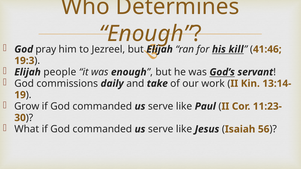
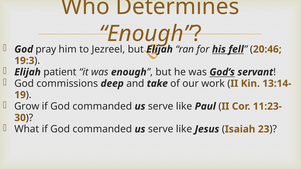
kill: kill -> fell (236, 49)
41:46: 41:46 -> 20:46 (267, 49)
people: people -> patient (60, 72)
daily: daily -> deep (112, 84)
56: 56 -> 23 (264, 129)
